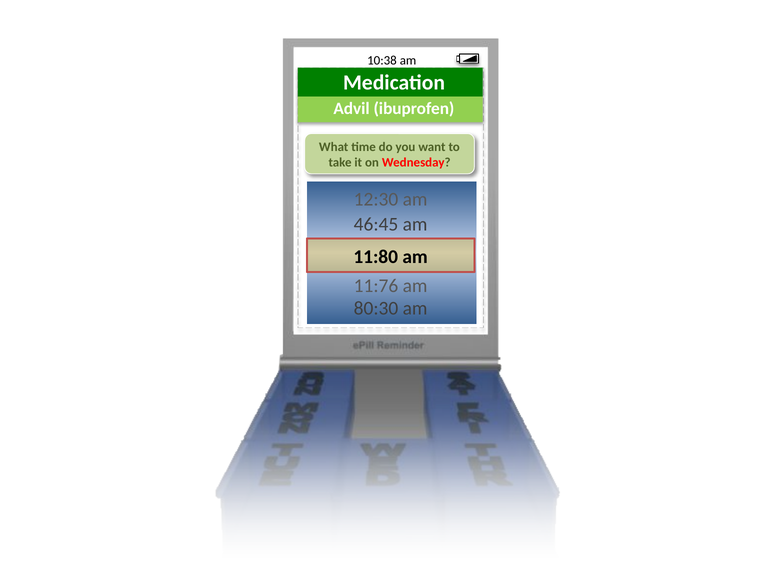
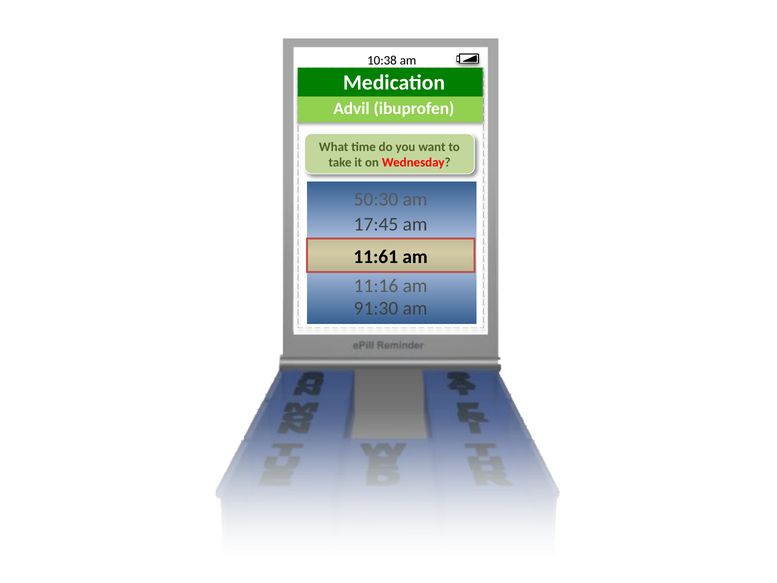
12:30: 12:30 -> 50:30 (376, 199)
46:45: 46:45 -> 17:45 (376, 224)
11:80: 11:80 -> 11:61 (376, 257)
11:76: 11:76 -> 11:16 (376, 286)
80:30: 80:30 -> 91:30 (376, 308)
